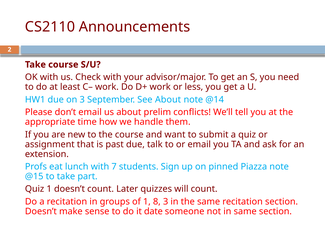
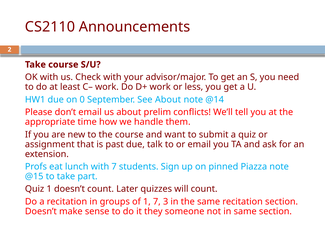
on 3: 3 -> 0 (82, 99)
1 8: 8 -> 7 (157, 201)
date: date -> they (153, 211)
